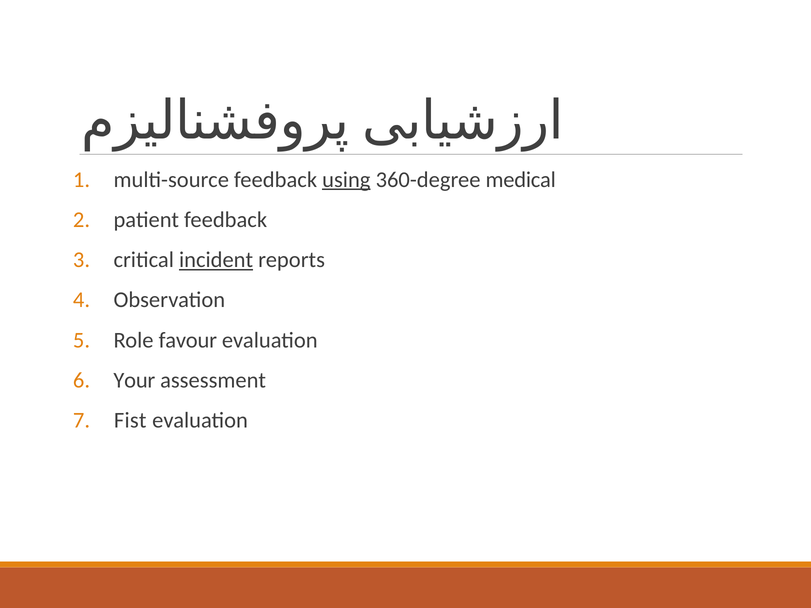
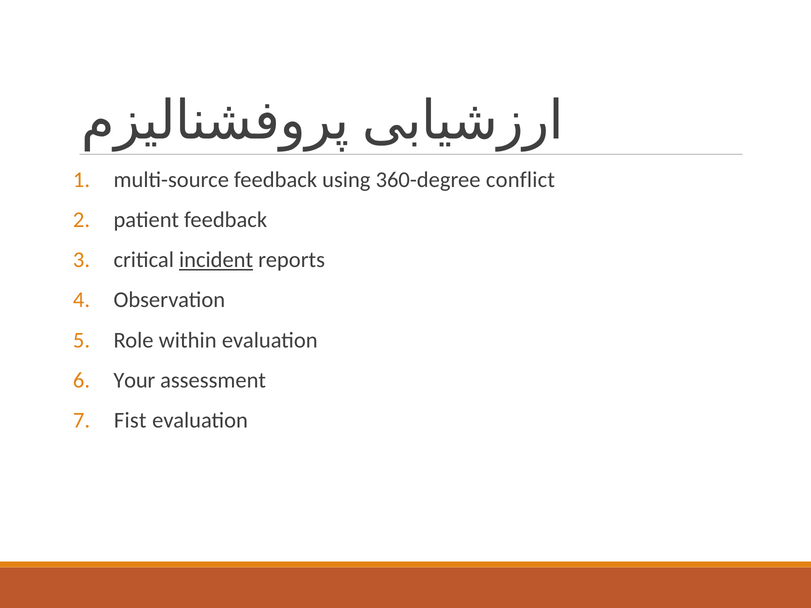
using underline: present -> none (346, 180)
medical: medical -> conflict (520, 180)
favour: favour -> within (188, 340)
